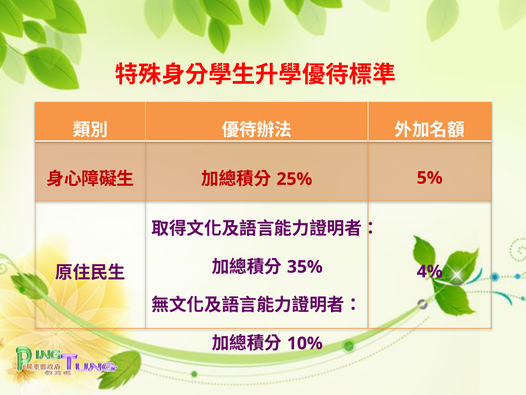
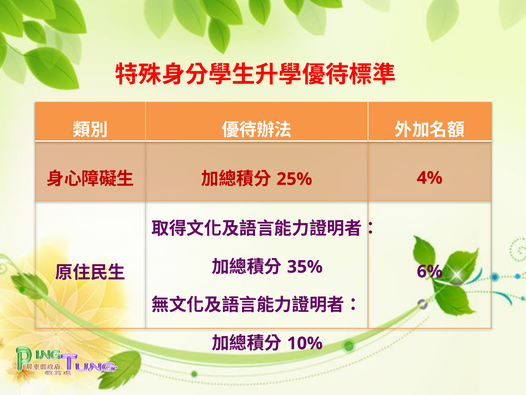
5%: 5% -> 4% (430, 178)
4%: 4% -> 6% (430, 271)
